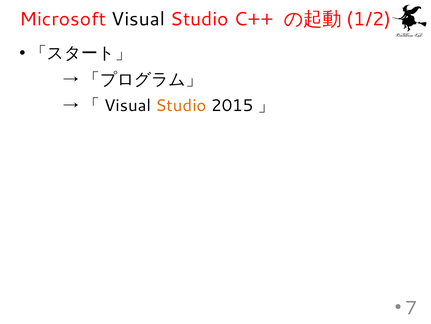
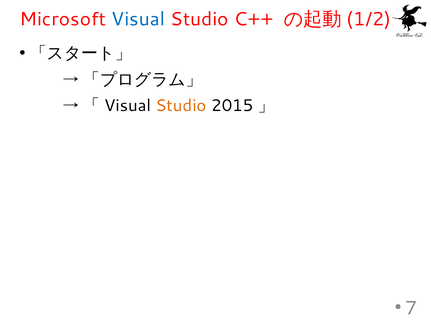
Visual colour: black -> blue (138, 19)
